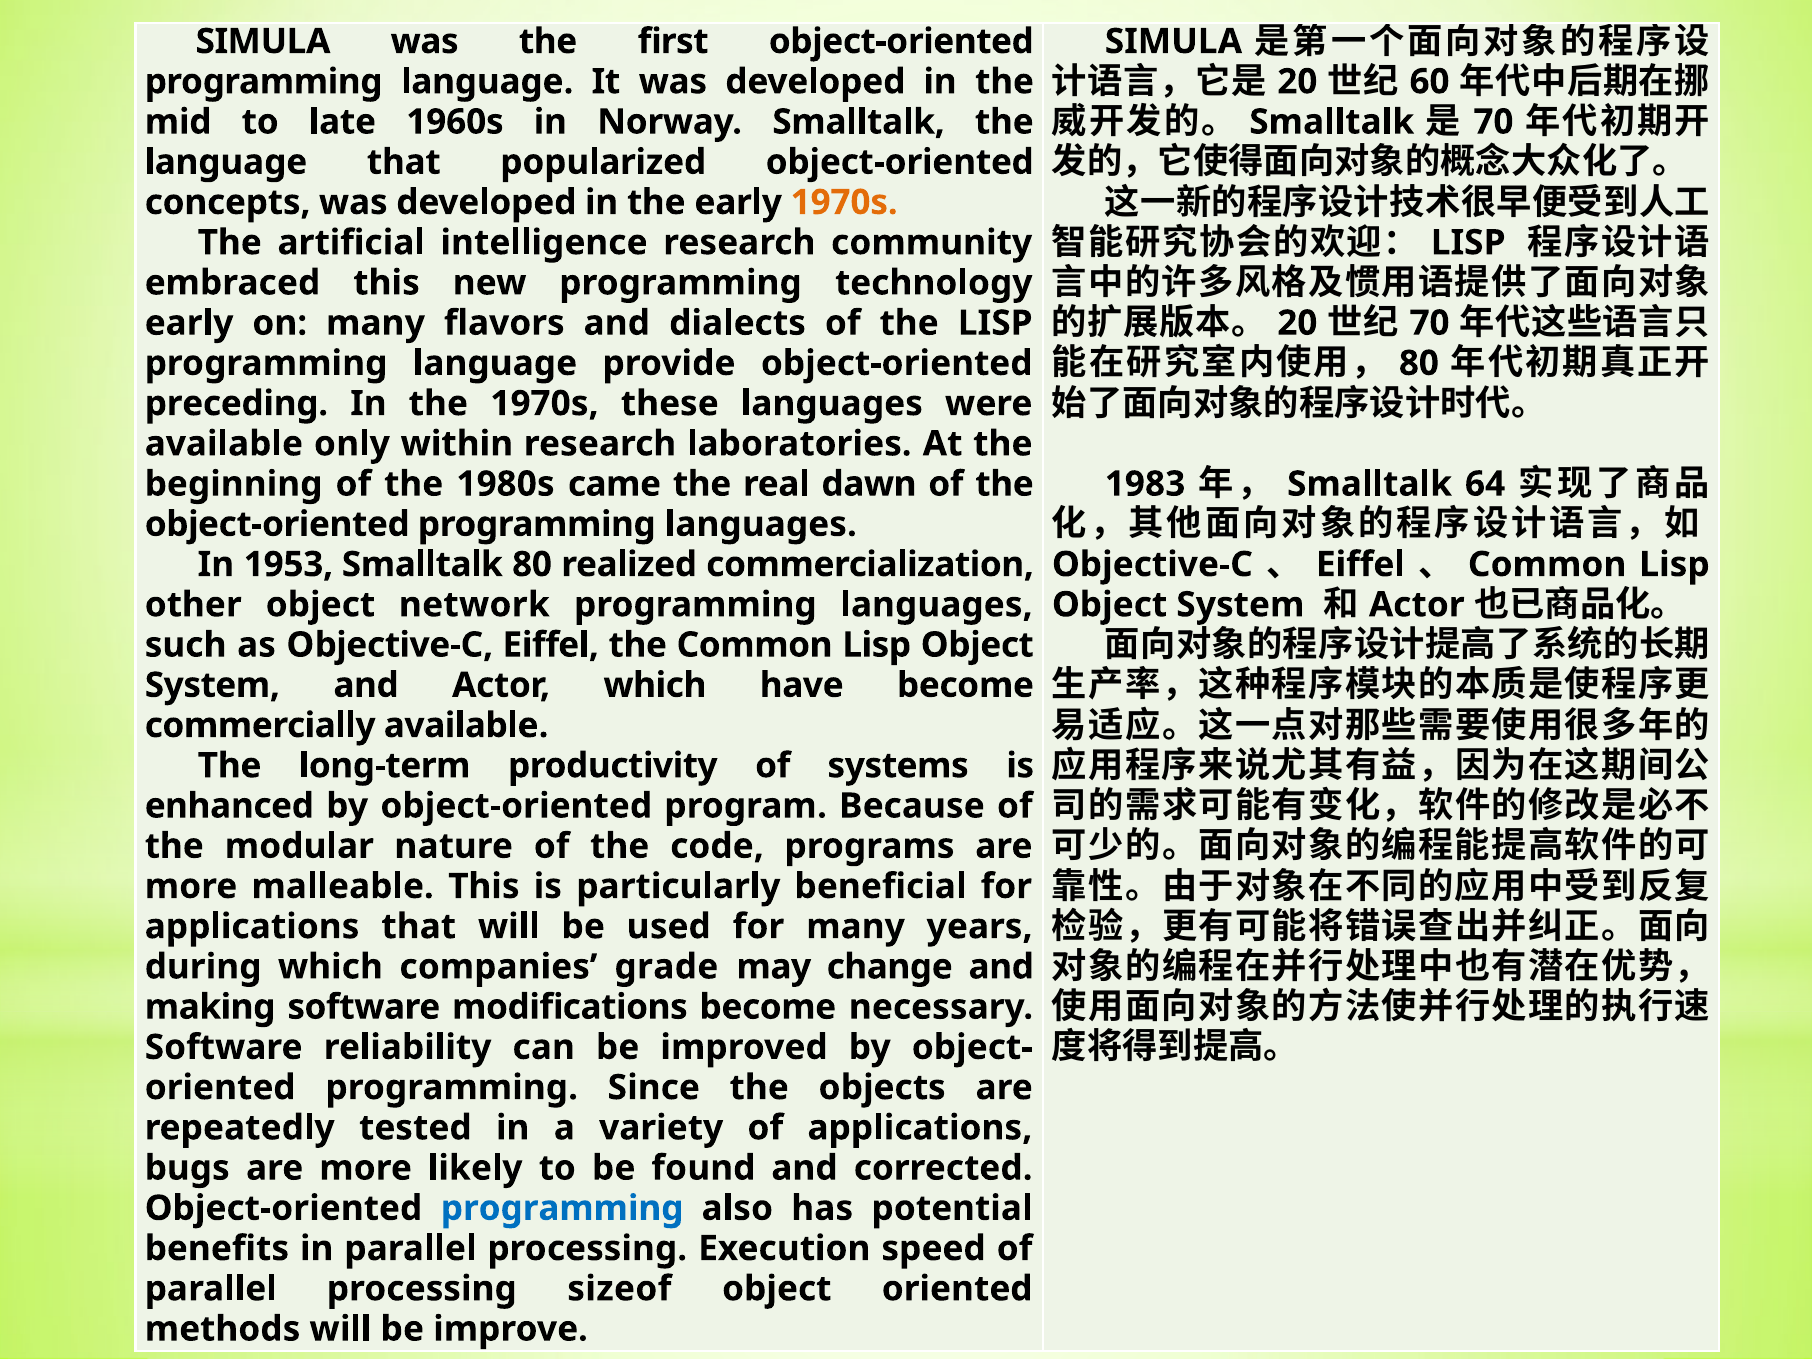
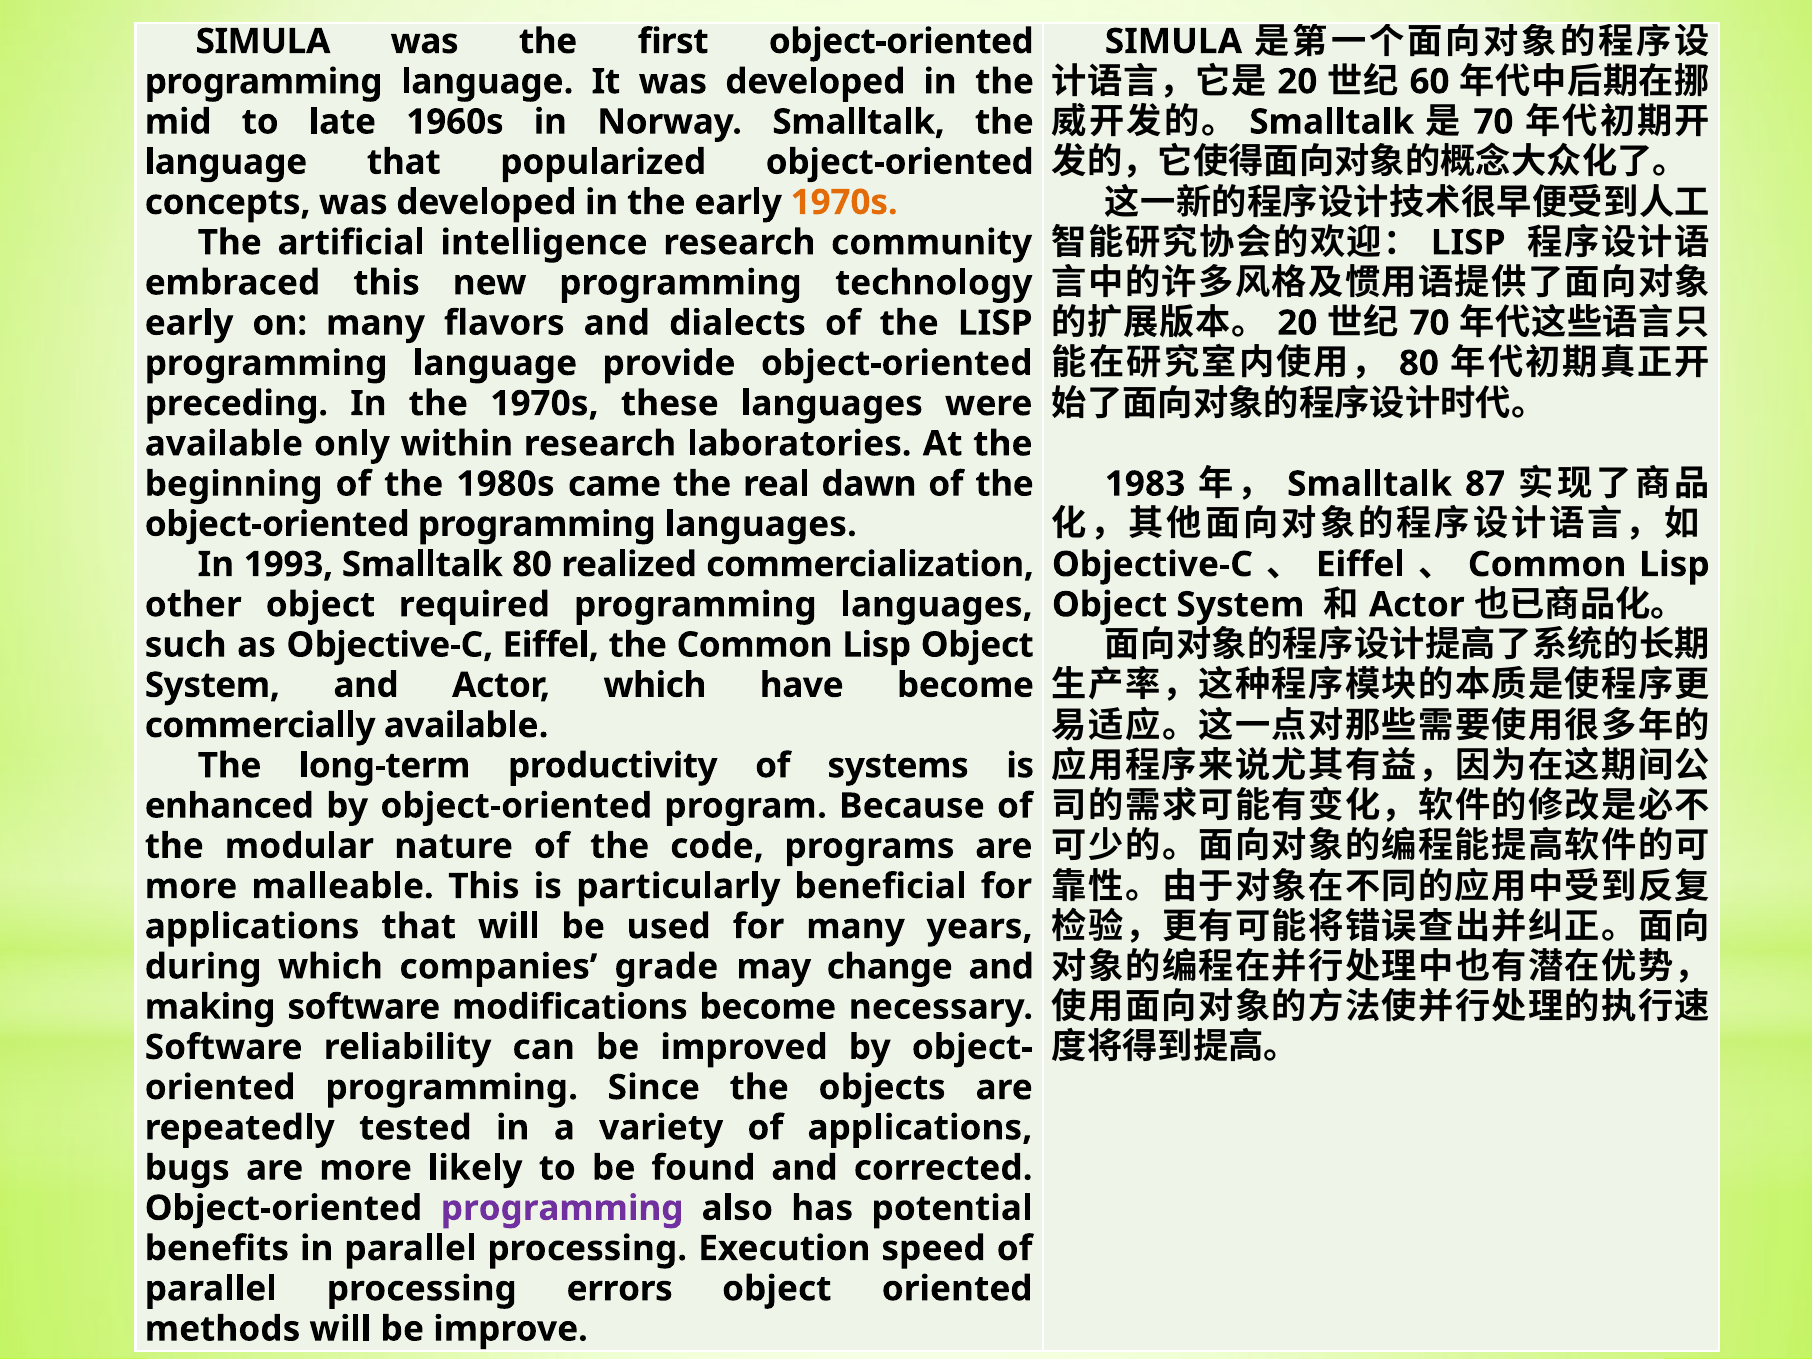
64: 64 -> 87 (1485, 484)
1953: 1953 -> 1993 (288, 565)
network: network -> required (474, 605)
programming colour: blue -> purple (562, 1208)
sizeof: sizeof -> errors (620, 1289)
